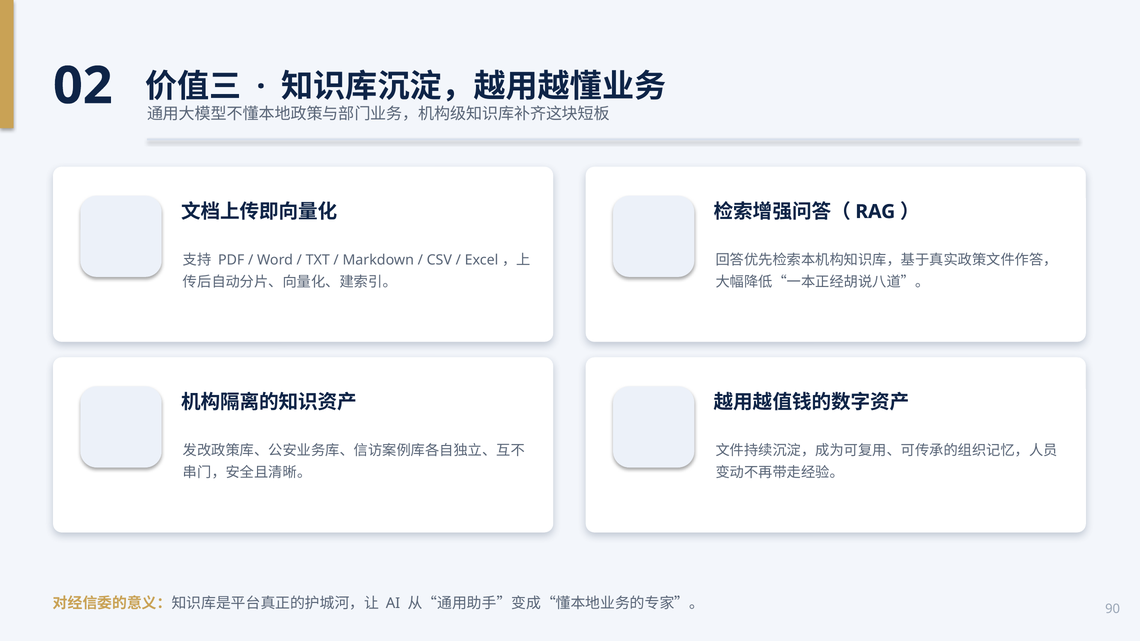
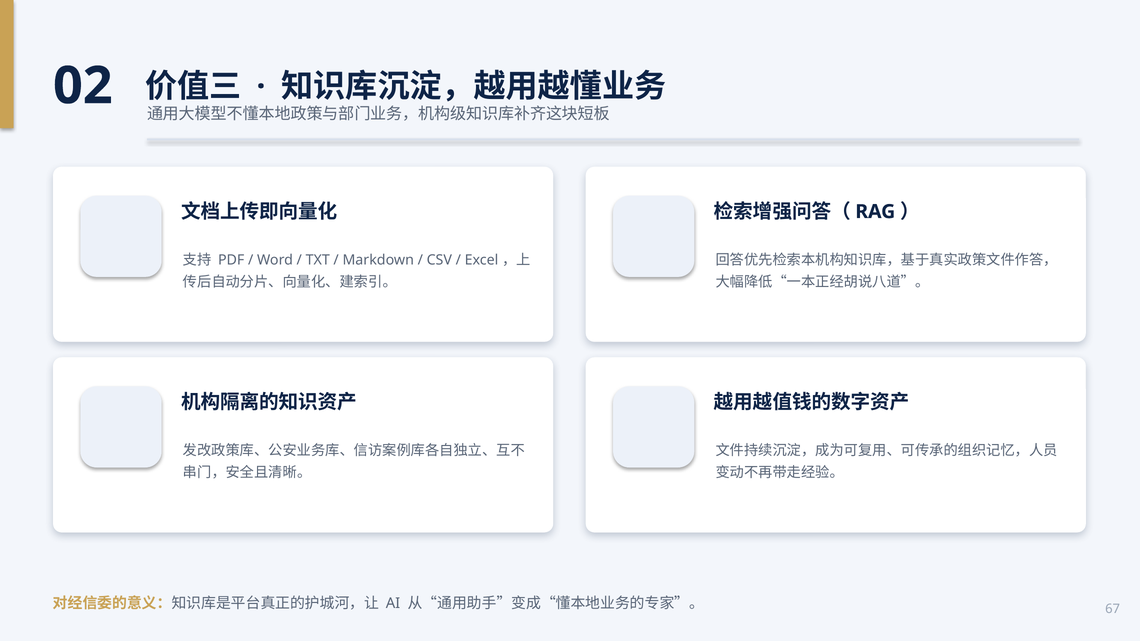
90: 90 -> 67 (1113, 609)
